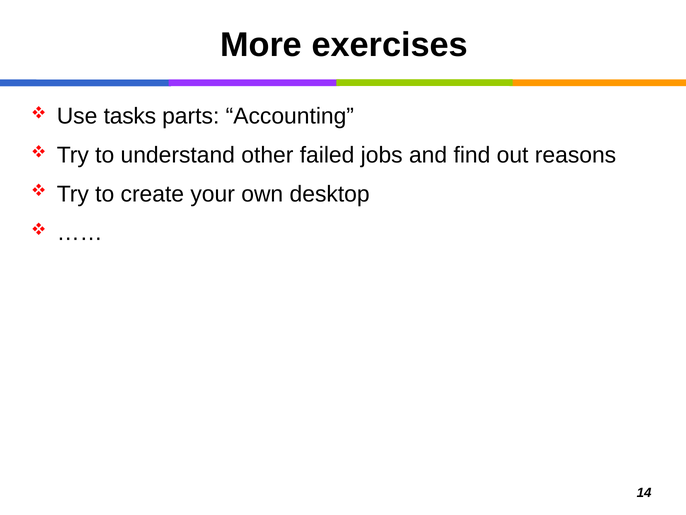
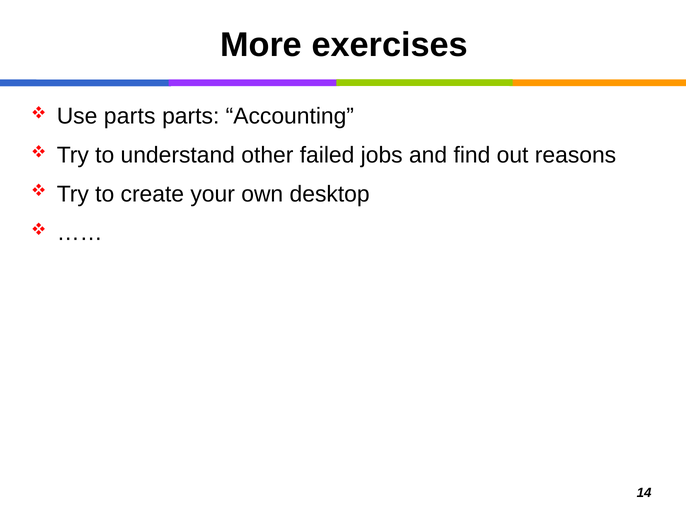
Use tasks: tasks -> parts (130, 116)
